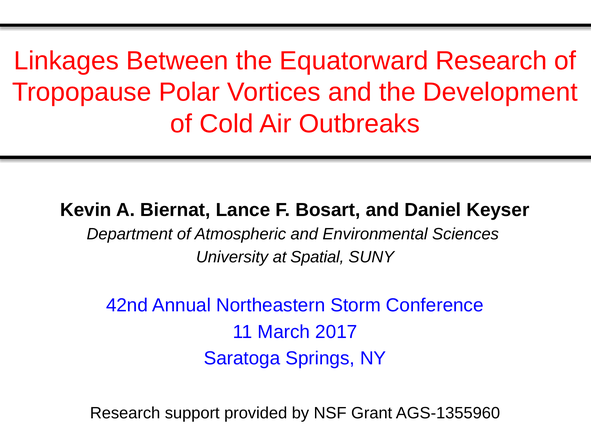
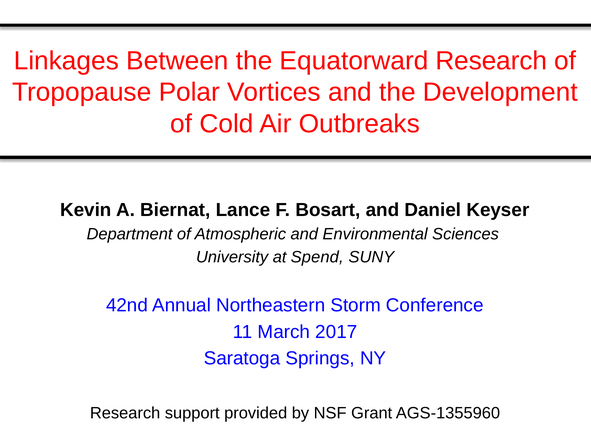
Spatial: Spatial -> Spend (317, 257)
